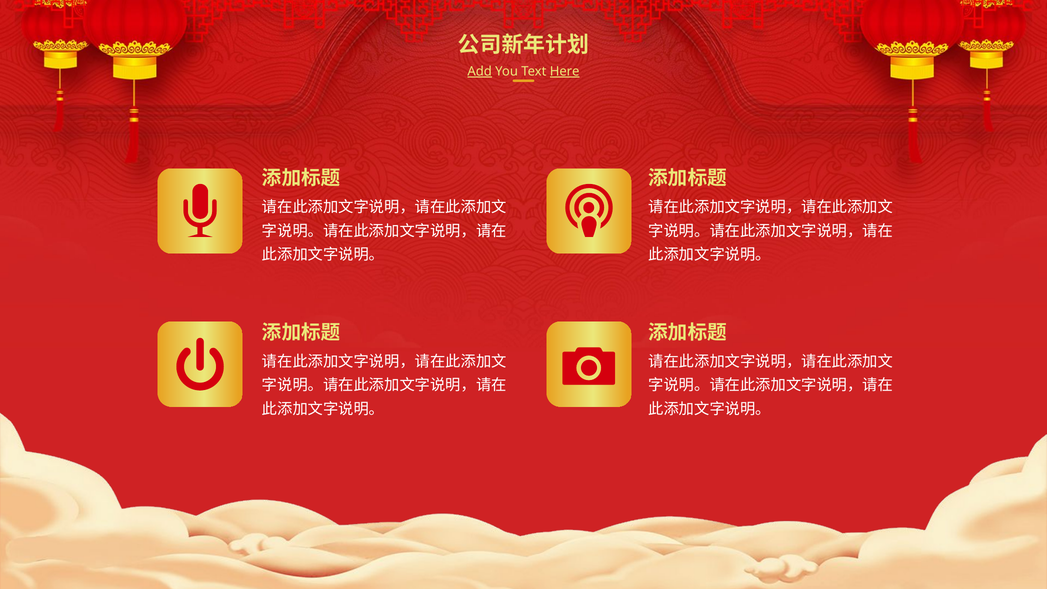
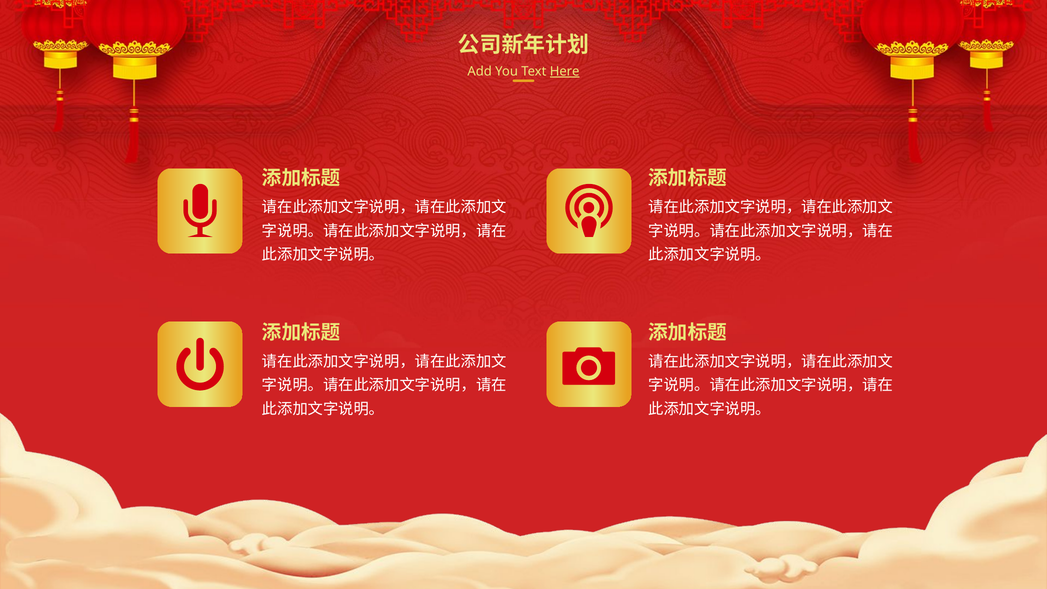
Add underline: present -> none (480, 71)
